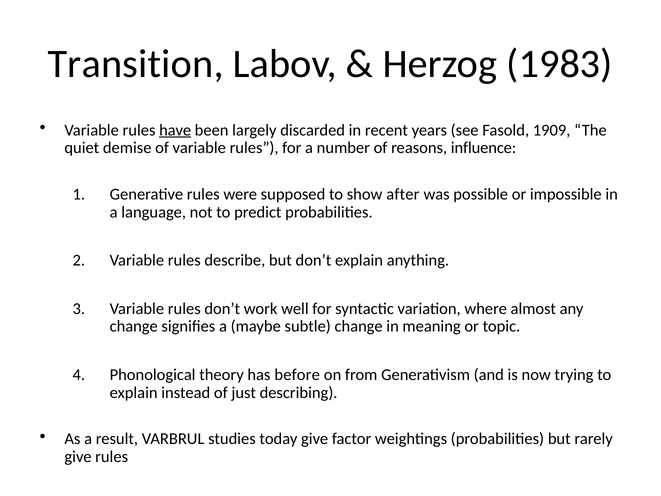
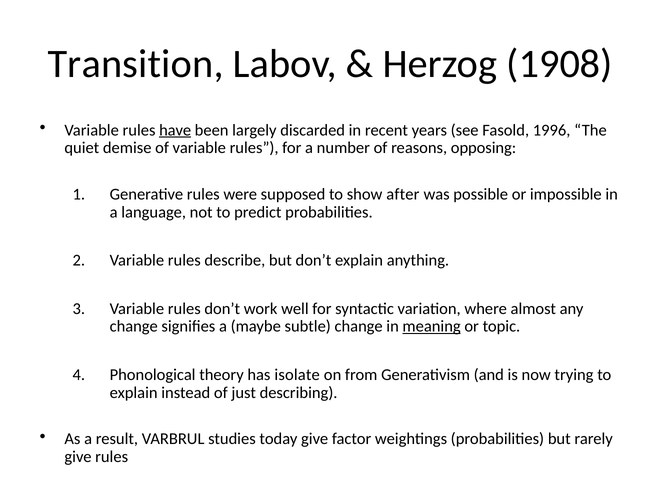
1983: 1983 -> 1908 (560, 64)
1909: 1909 -> 1996 (552, 130)
influence: influence -> opposing (484, 148)
meaning underline: none -> present (432, 326)
before: before -> isolate (297, 375)
